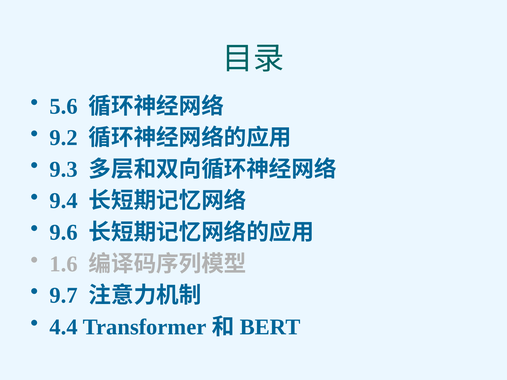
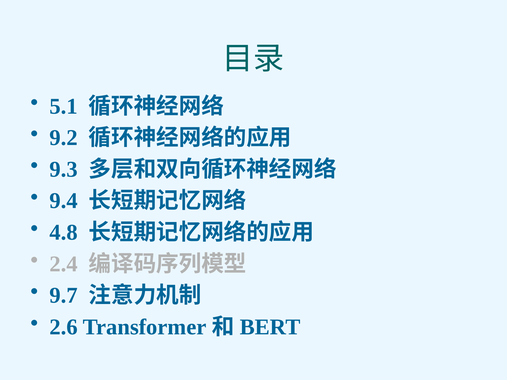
5.6: 5.6 -> 5.1 (64, 106)
9.6: 9.6 -> 4.8 (64, 233)
1.6: 1.6 -> 2.4 (64, 264)
4.4: 4.4 -> 2.6 (64, 327)
